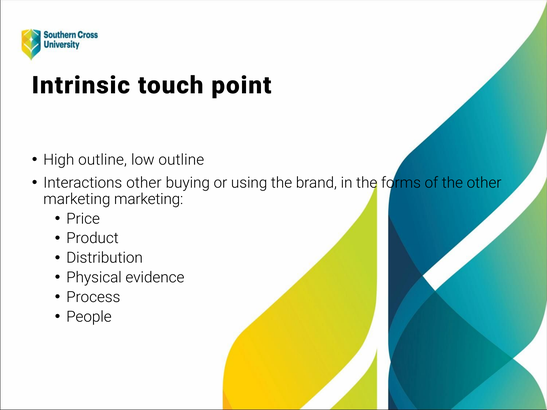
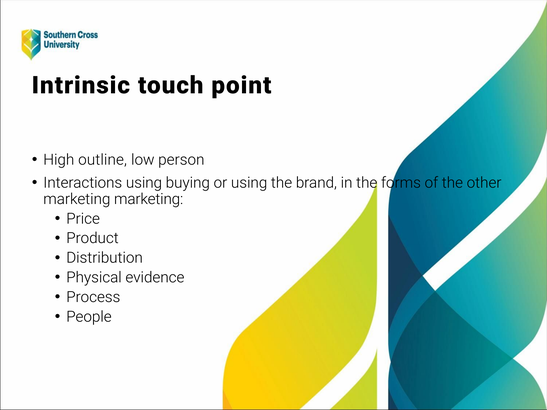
low outline: outline -> person (181, 160)
Interactions other: other -> using (144, 183)
